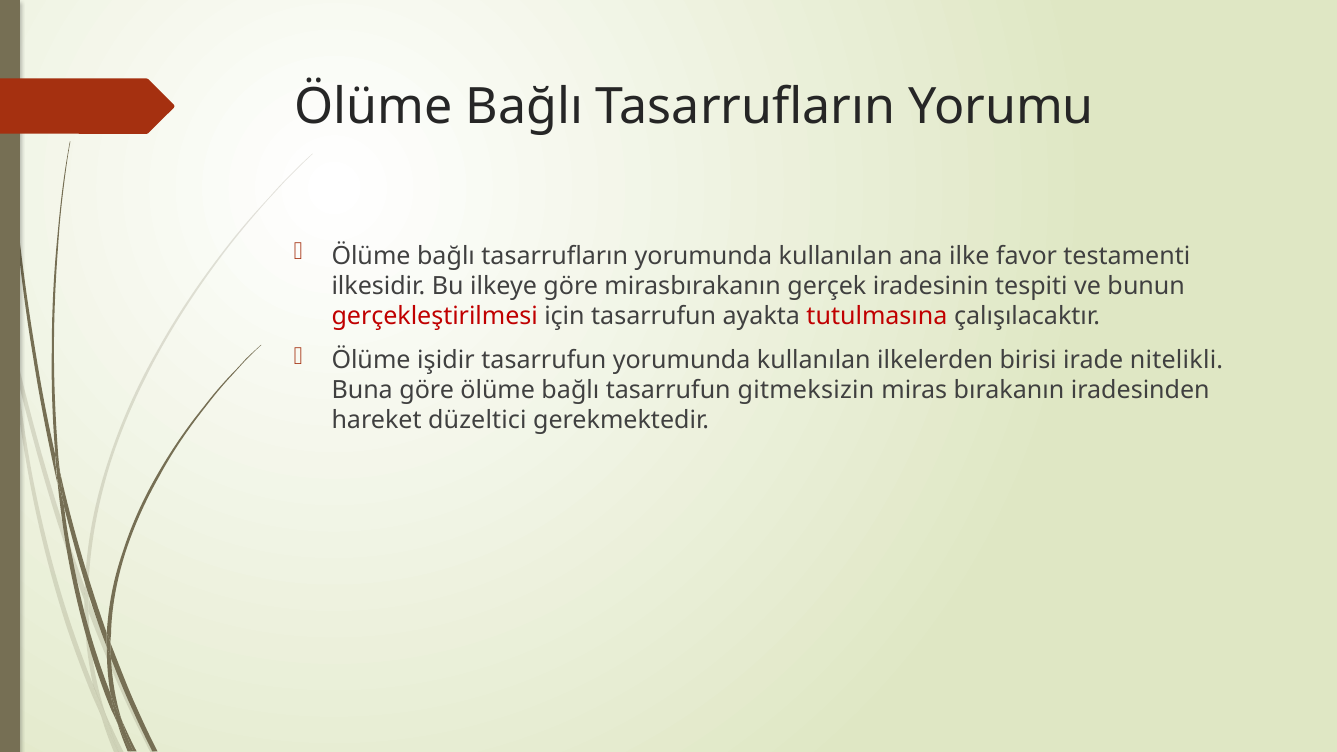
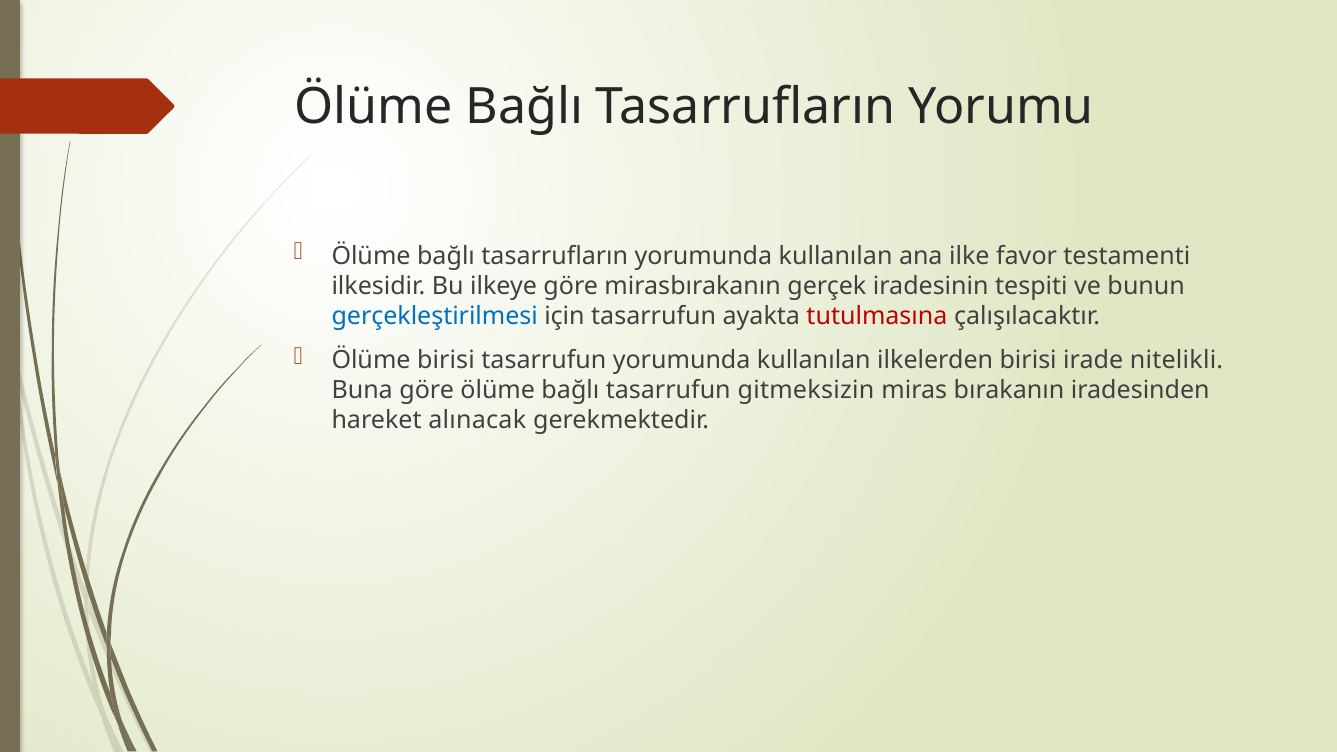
gerçekleştirilmesi colour: red -> blue (435, 316)
Ölüme işidir: işidir -> birisi (446, 360)
düzeltici: düzeltici -> alınacak (477, 420)
